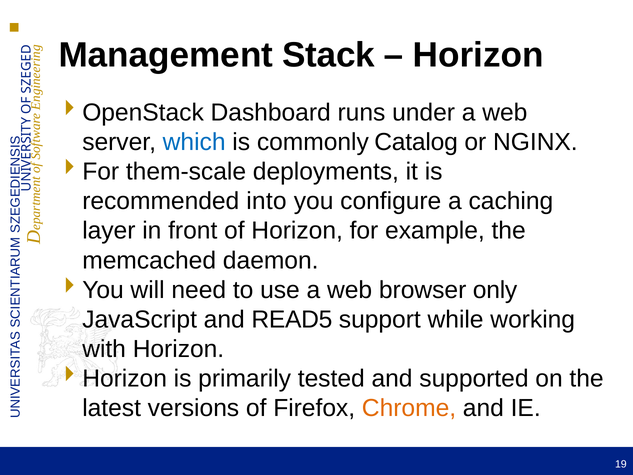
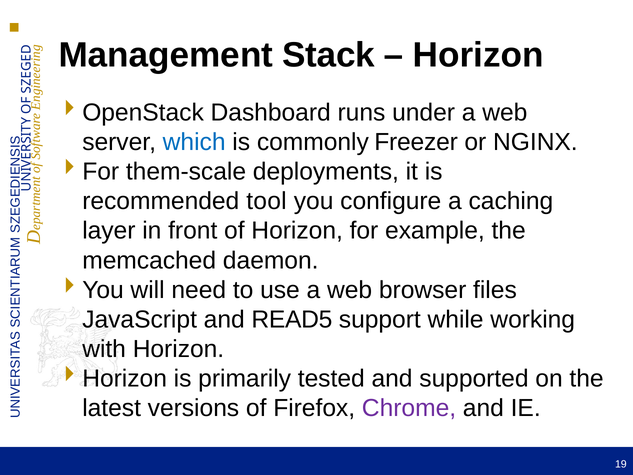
Catalog: Catalog -> Freezer (416, 142)
into: into -> tool (266, 201)
only: only -> files (495, 290)
Chrome colour: orange -> purple (409, 408)
